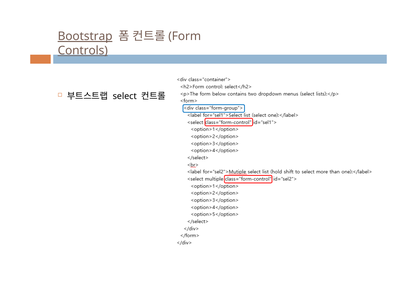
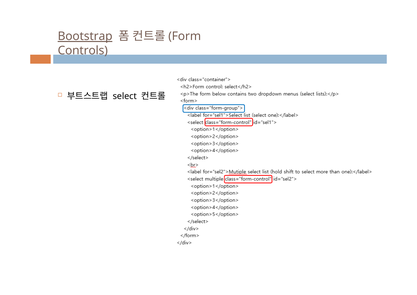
Controls underline: present -> none (83, 51)
